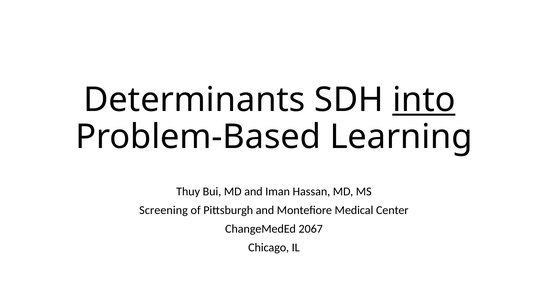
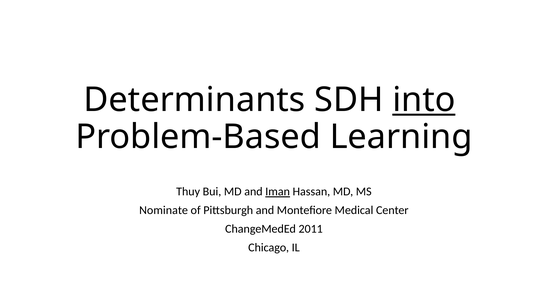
Iman underline: none -> present (278, 192)
Screening: Screening -> Nominate (164, 210)
2067: 2067 -> 2011 (311, 229)
